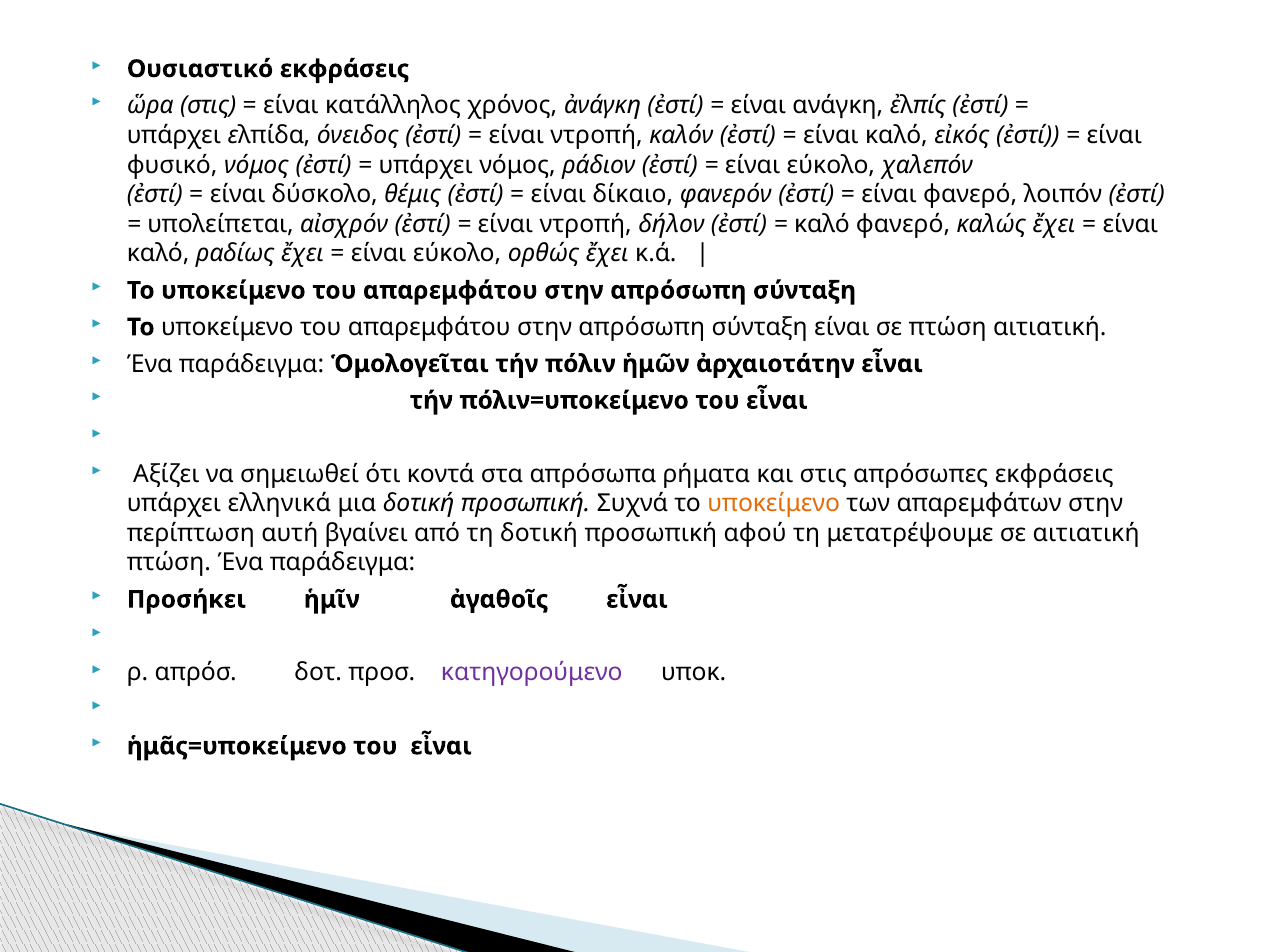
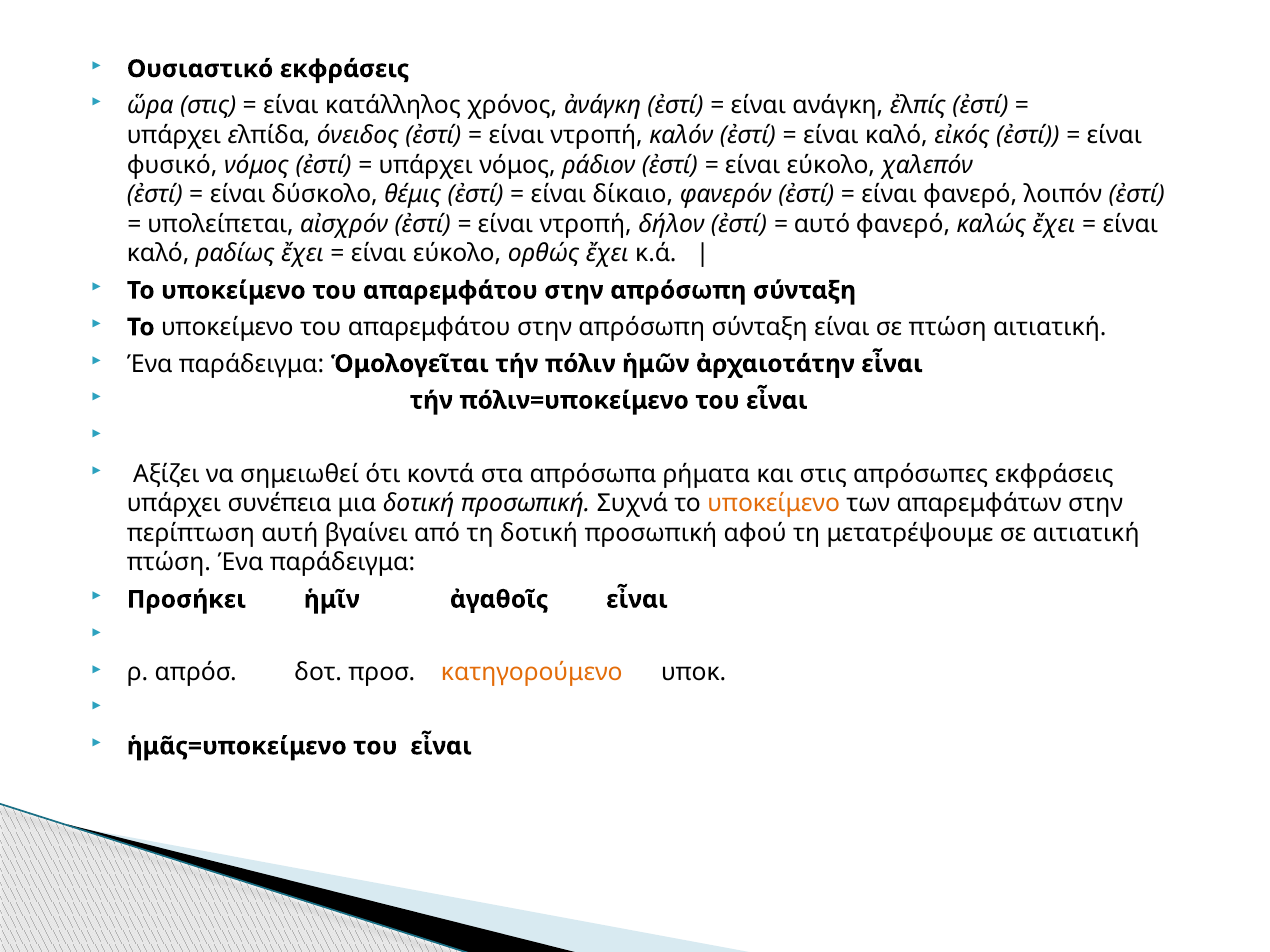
καλό: καλό -> αυτό (822, 224)
ελληνικά: ελληνικά -> συνέπεια (280, 504)
κατηγορούμενο colour: purple -> orange (532, 673)
